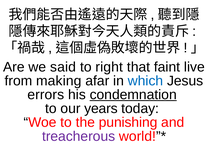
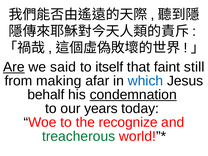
Are underline: none -> present (14, 67)
right: right -> itself (109, 67)
live: live -> still (194, 67)
errors: errors -> behalf (46, 95)
punishing: punishing -> recognize (128, 122)
treacherous colour: purple -> green (79, 136)
